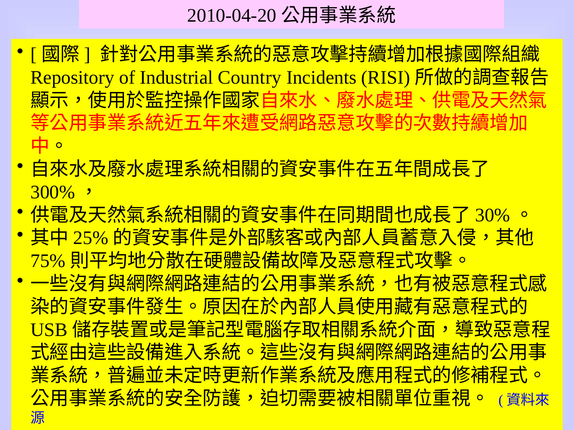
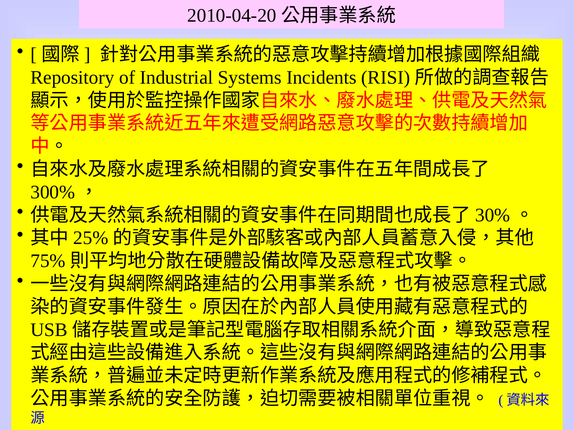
Country: Country -> Systems (250, 78)
